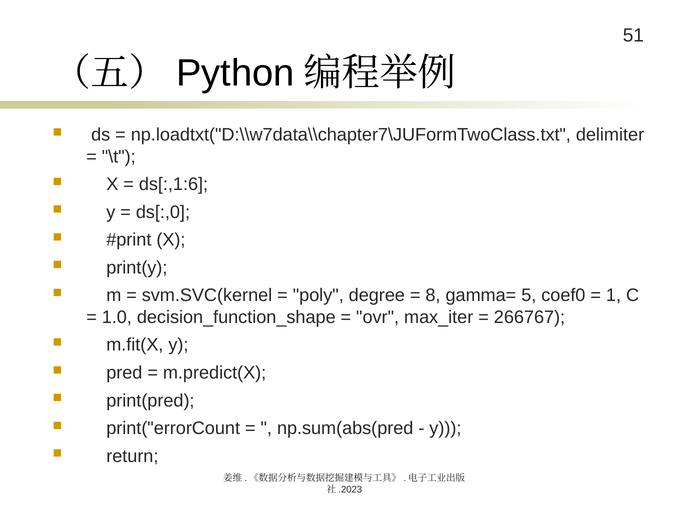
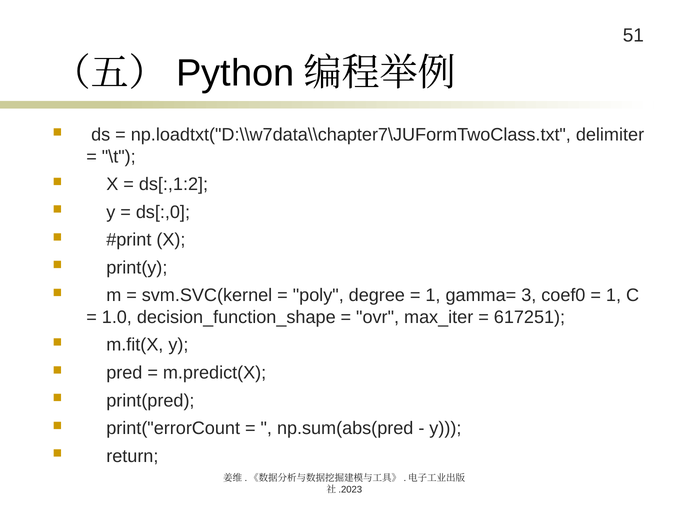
ds[:,1:6: ds[:,1:6 -> ds[:,1:2 (173, 185)
8: 8 -> 1 (433, 296)
5: 5 -> 3 (529, 296)
266767: 266767 -> 617251 (529, 318)
